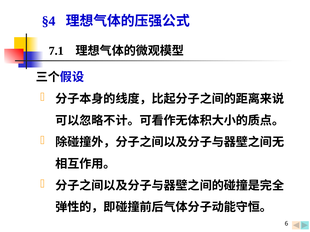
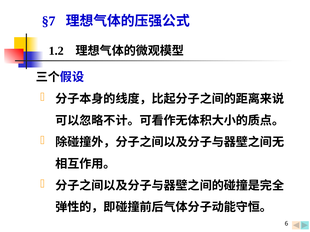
§4: §4 -> §7 (49, 21)
7.1: 7.1 -> 1.2 (56, 51)
